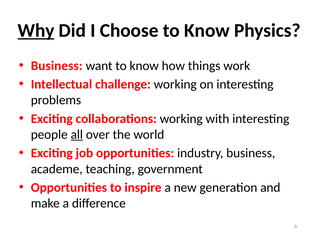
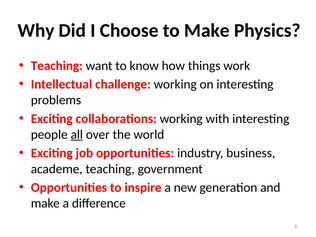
Why underline: present -> none (36, 31)
Choose to Know: Know -> Make (207, 31)
Business: Business -> Teaching (57, 66)
